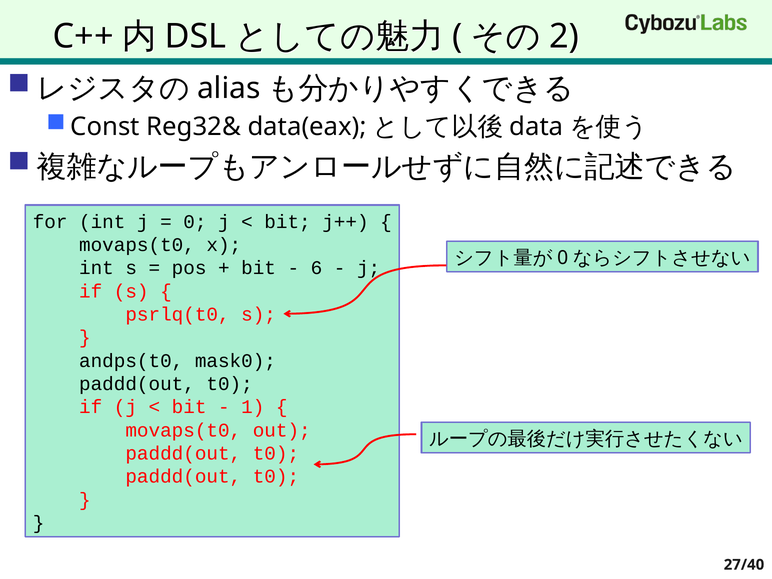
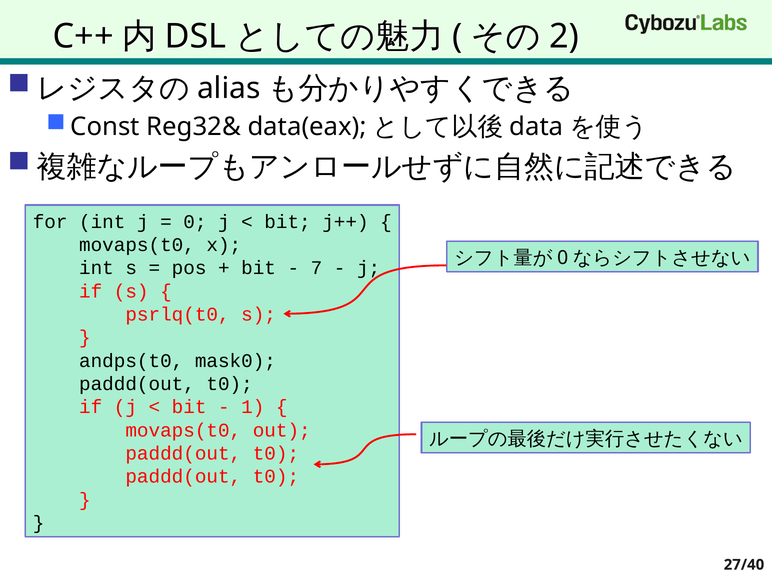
6: 6 -> 7 (316, 268)
